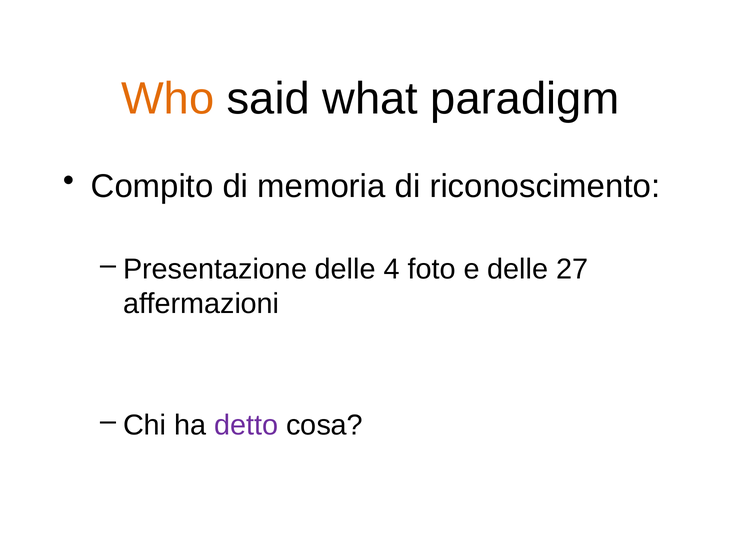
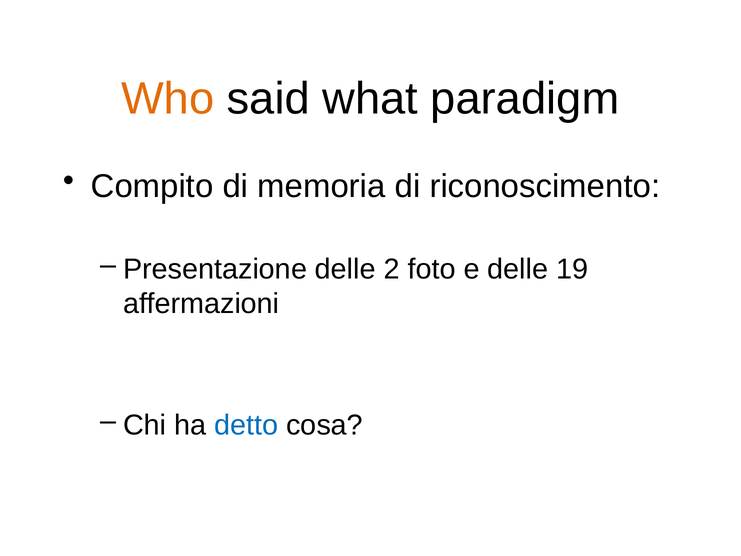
4: 4 -> 2 (392, 269)
27: 27 -> 19 (572, 269)
detto colour: purple -> blue (246, 425)
